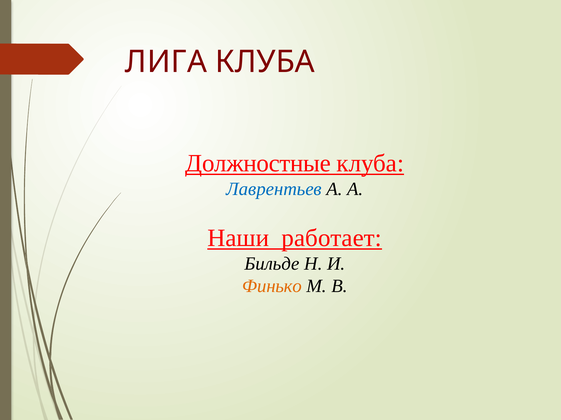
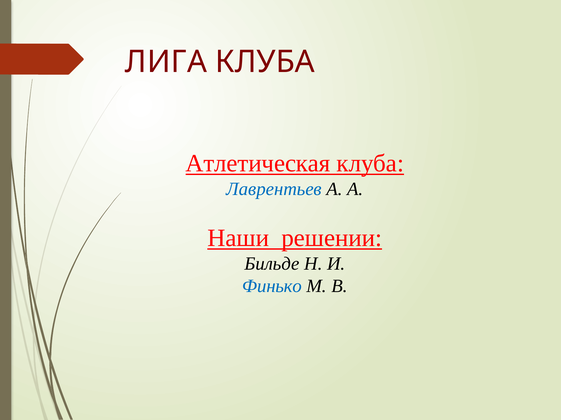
Должностные: Должностные -> Атлетическая (258, 164)
работает: работает -> решении (332, 238)
Финько colour: orange -> blue (272, 287)
